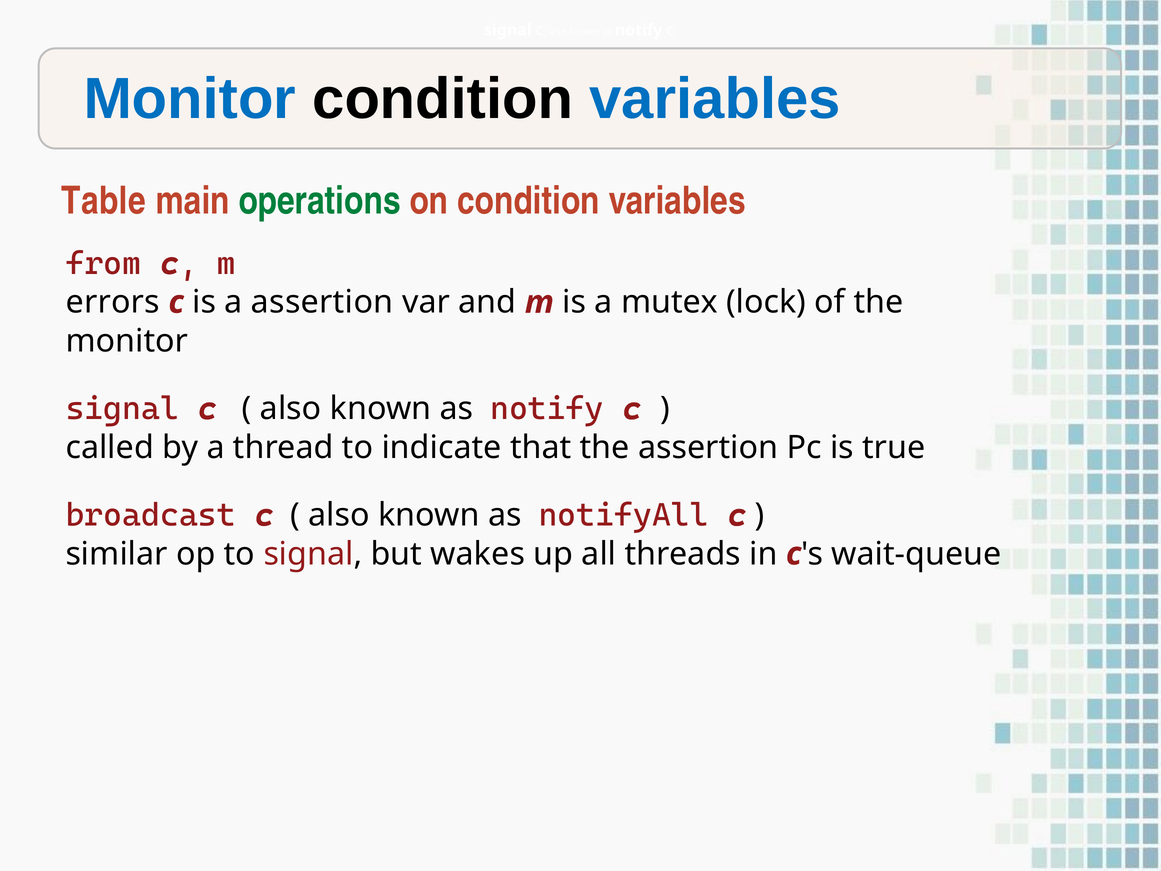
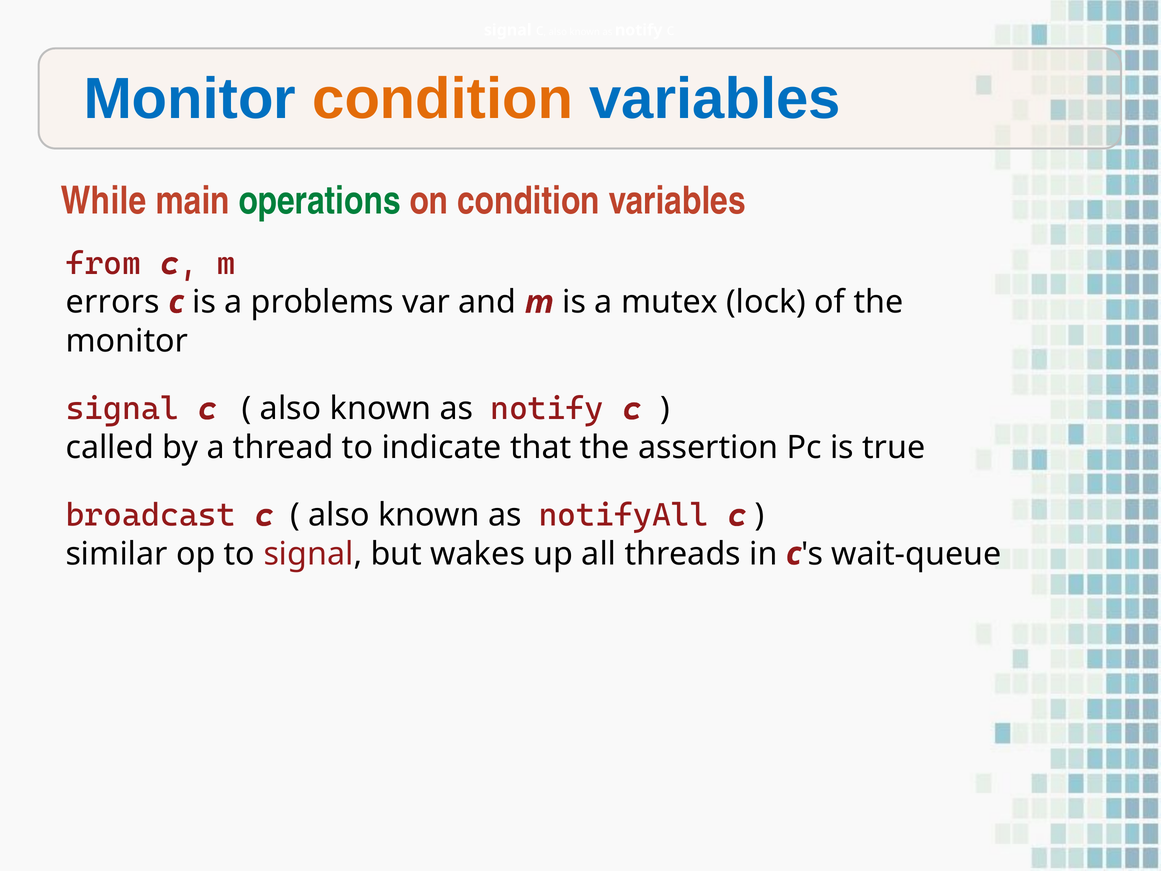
condition colour: black -> orange (443, 99)
Table: Table -> While (104, 201)
a assertion: assertion -> problems (322, 302)
